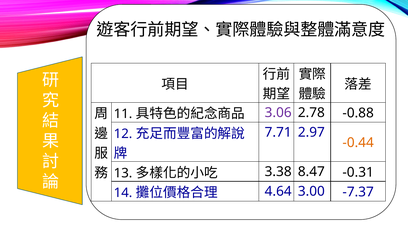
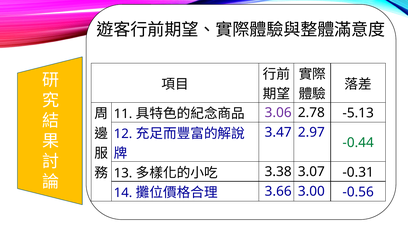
-0.88: -0.88 -> -5.13 (358, 113)
7.71: 7.71 -> 3.47 (278, 133)
-0.44 colour: orange -> green (358, 143)
8.47: 8.47 -> 3.07 (311, 172)
4.64: 4.64 -> 3.66 (278, 192)
-7.37: -7.37 -> -0.56 (358, 192)
